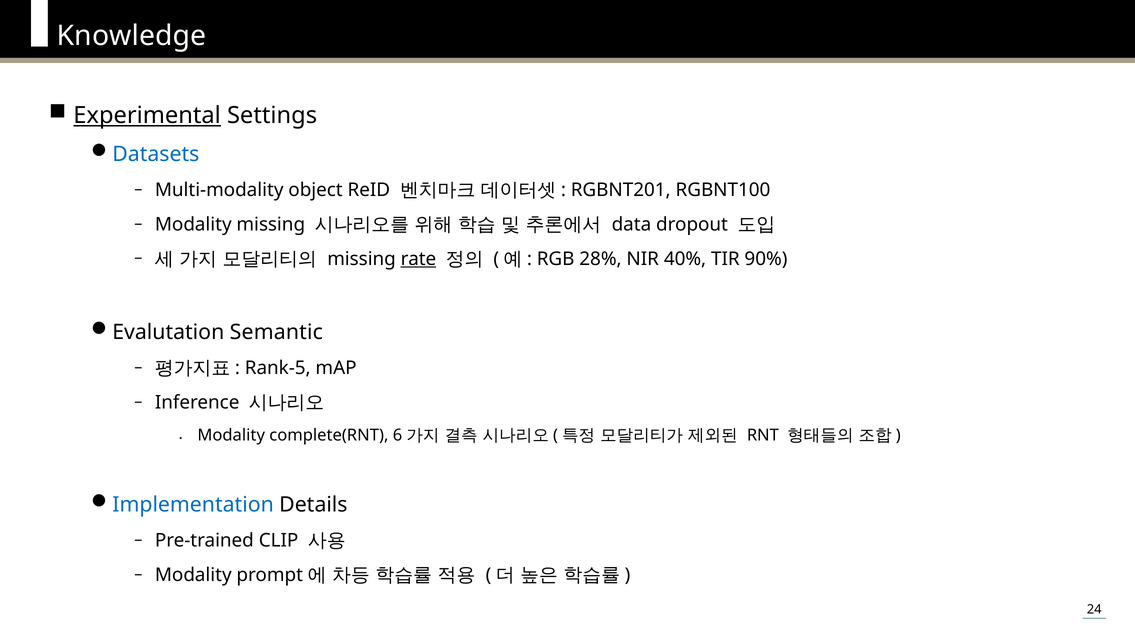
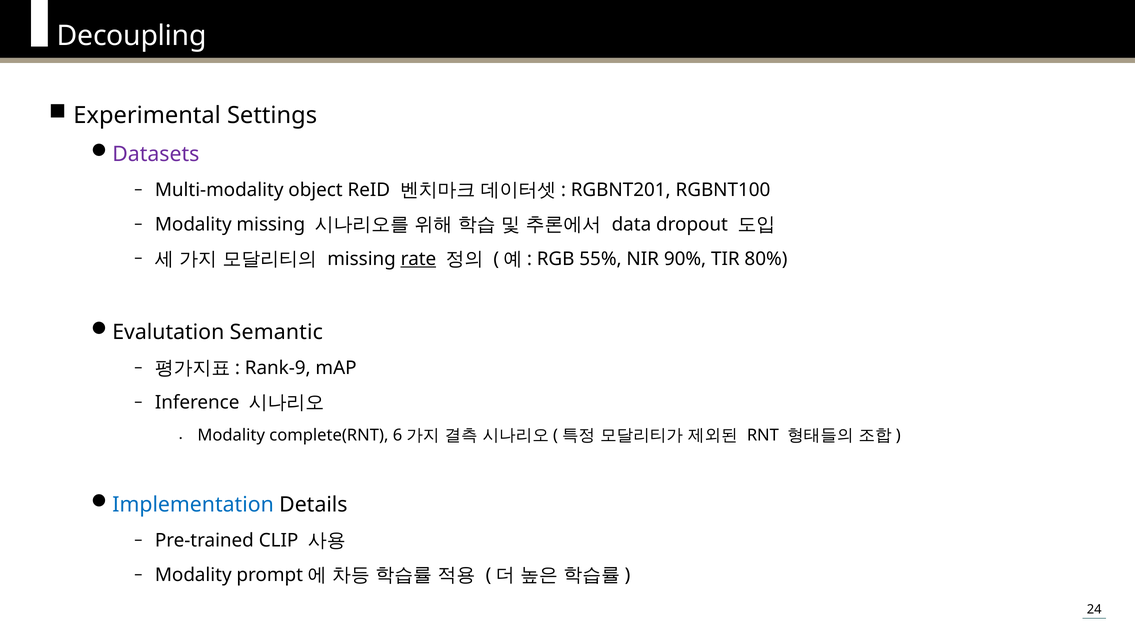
Knowledge: Knowledge -> Decoupling (132, 36)
Experimental underline: present -> none (147, 116)
Datasets colour: blue -> purple (156, 154)
28%: 28% -> 55% (601, 259)
40%: 40% -> 90% (685, 259)
90%: 90% -> 80% (766, 259)
Rank-5: Rank-5 -> Rank-9 (278, 368)
